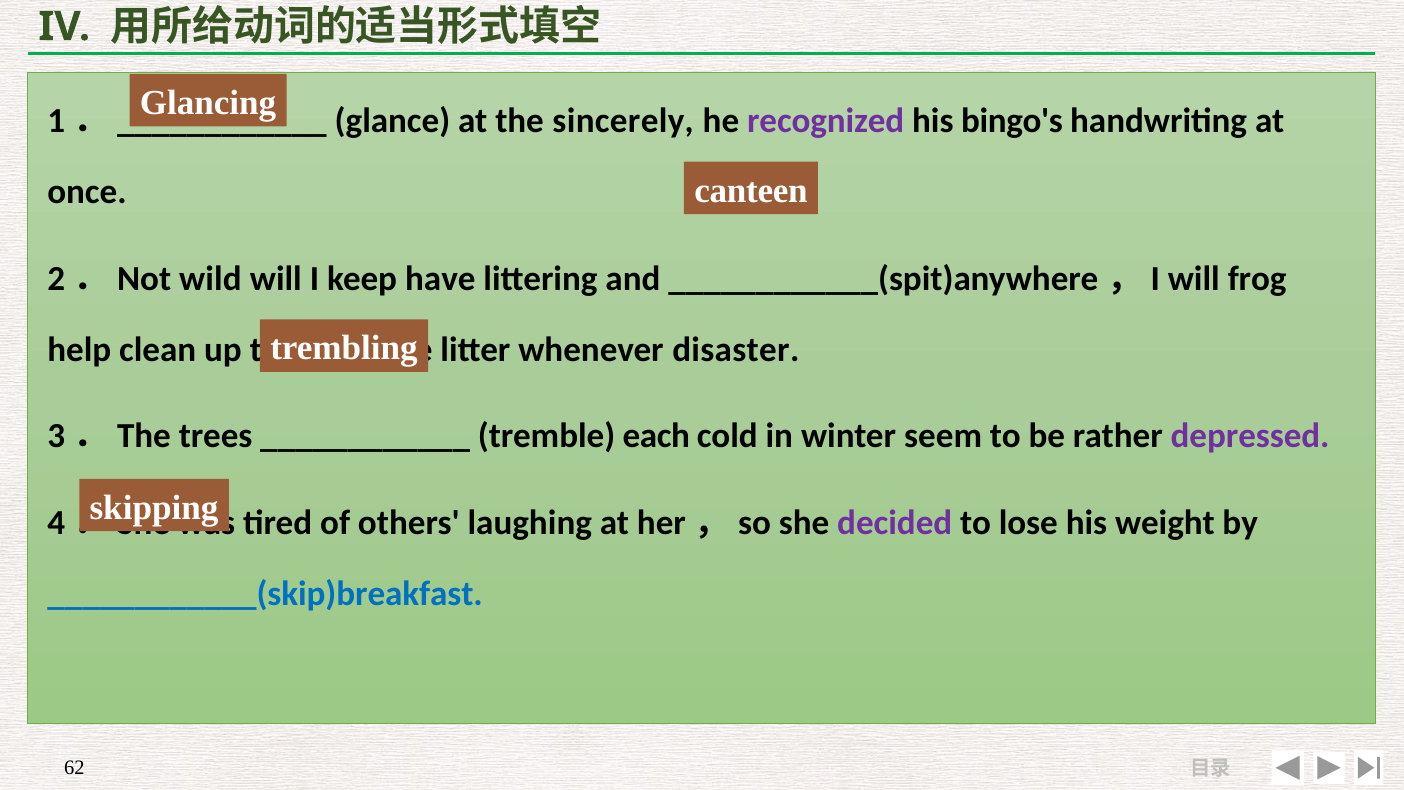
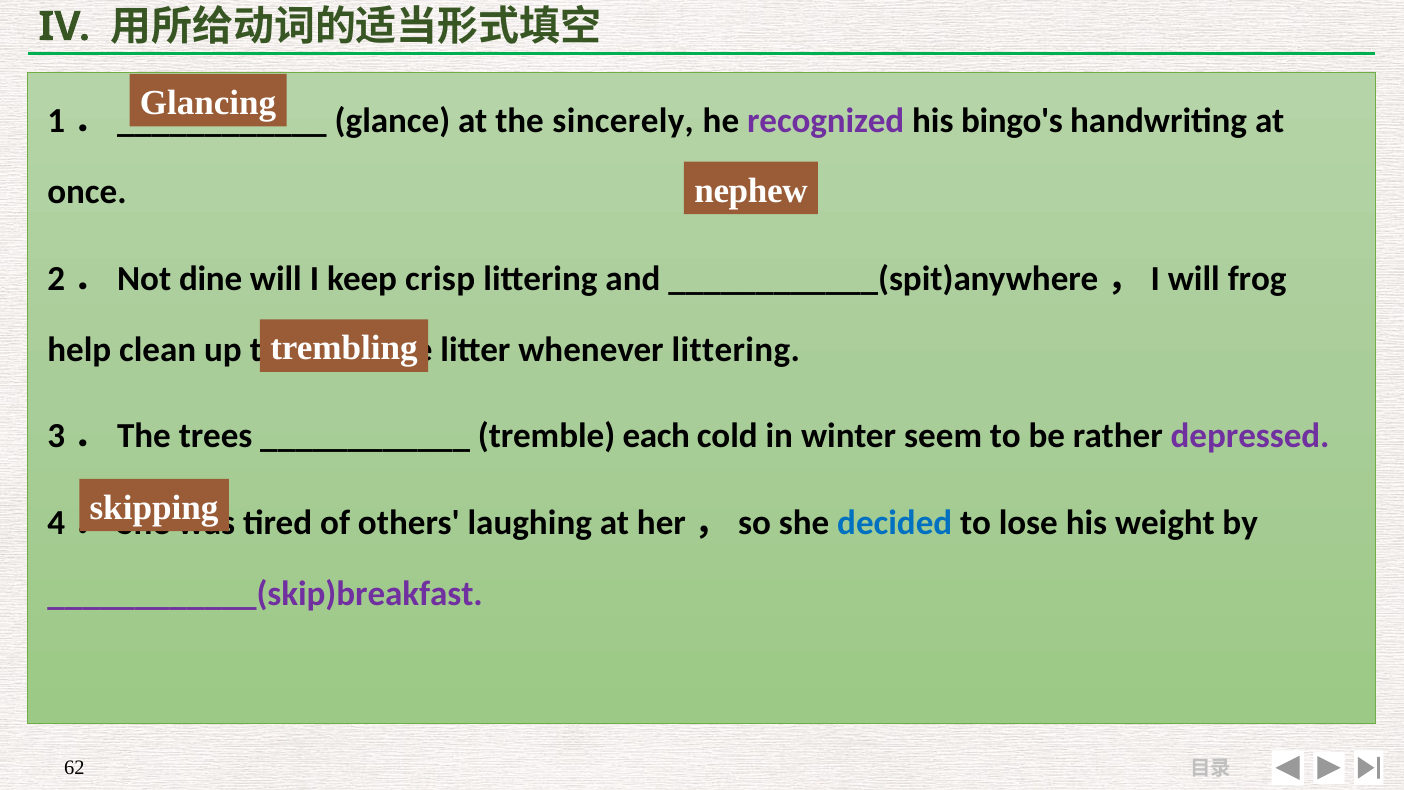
canteen: canteen -> nephew (751, 190)
wild: wild -> dine (211, 278)
have: have -> crisp (440, 278)
whenever disaster: disaster -> littering (736, 350)
decided colour: purple -> blue (895, 522)
____________(skip)breakfast colour: blue -> purple (265, 594)
